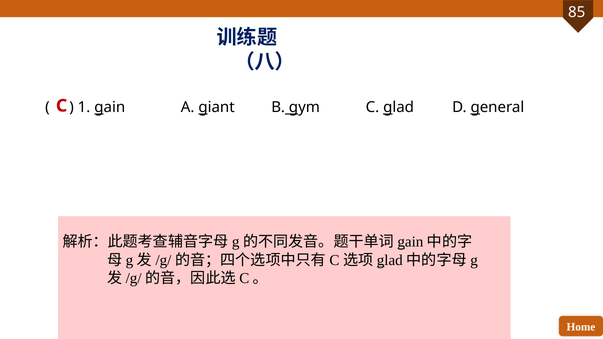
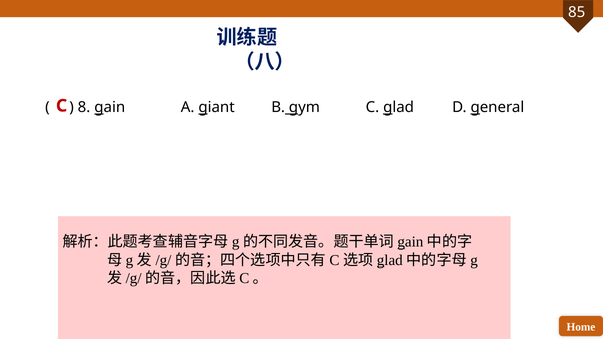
1: 1 -> 8 (84, 107)
